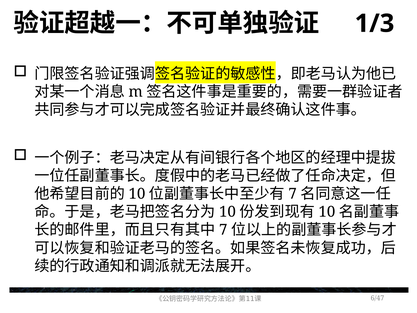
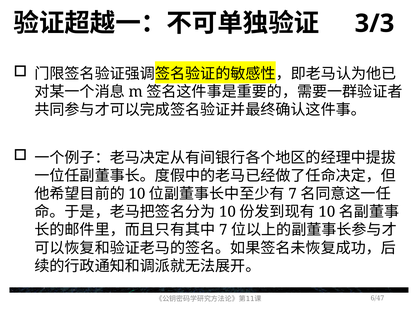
1/3: 1/3 -> 3/3 (374, 23)
